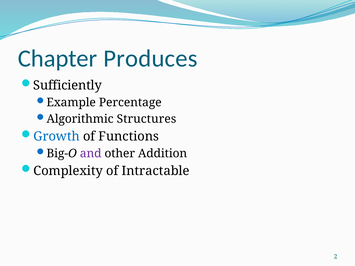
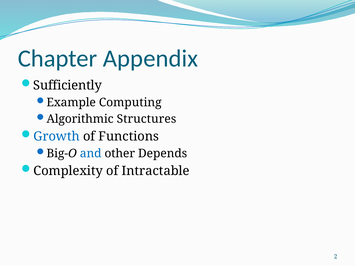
Produces: Produces -> Appendix (150, 59)
Percentage: Percentage -> Computing (130, 103)
and colour: purple -> blue (91, 154)
Addition: Addition -> Depends (163, 154)
